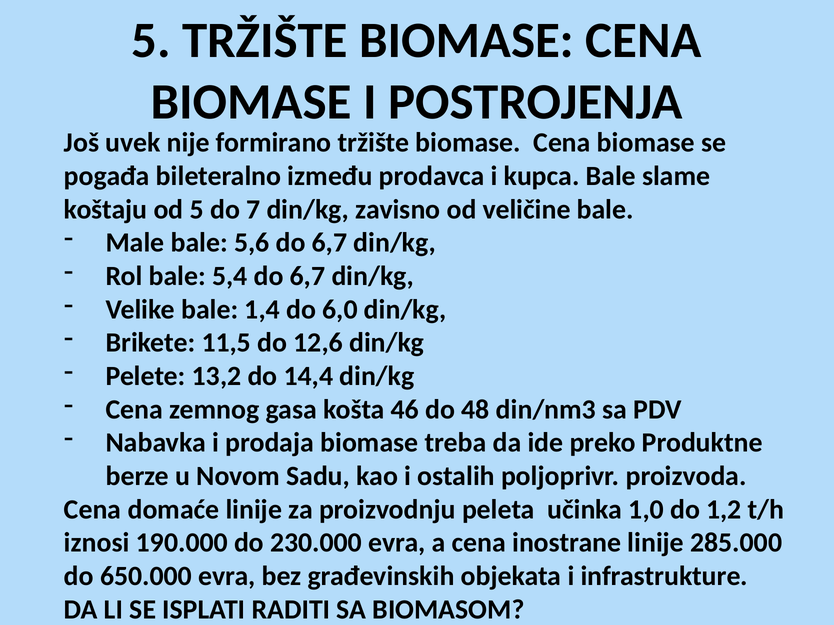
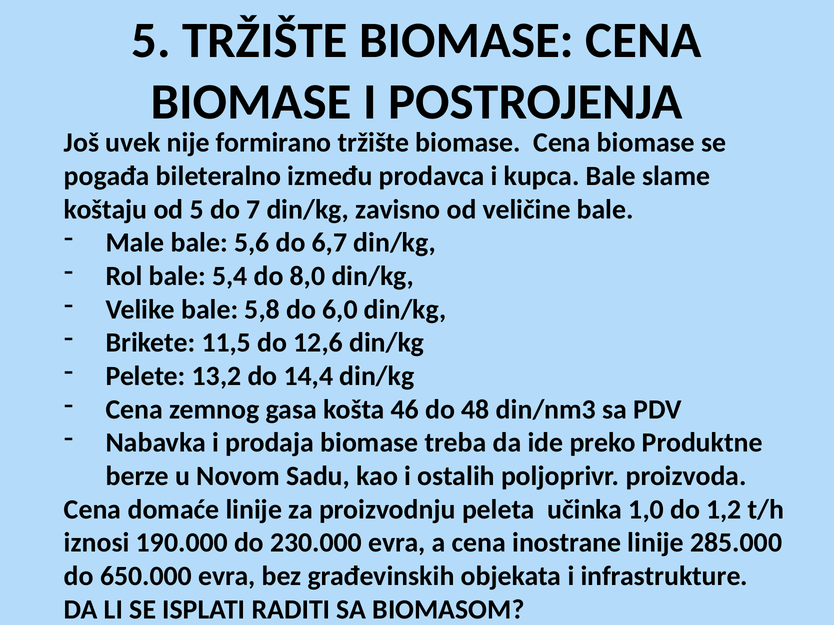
5,4 do 6,7: 6,7 -> 8,0 (308, 276)
1,4: 1,4 -> 5,8 (262, 310)
